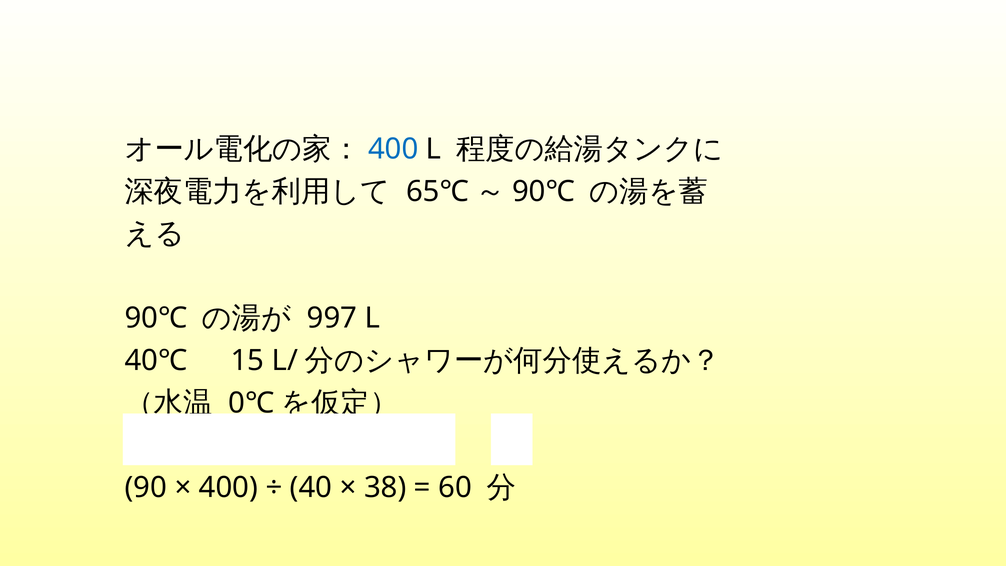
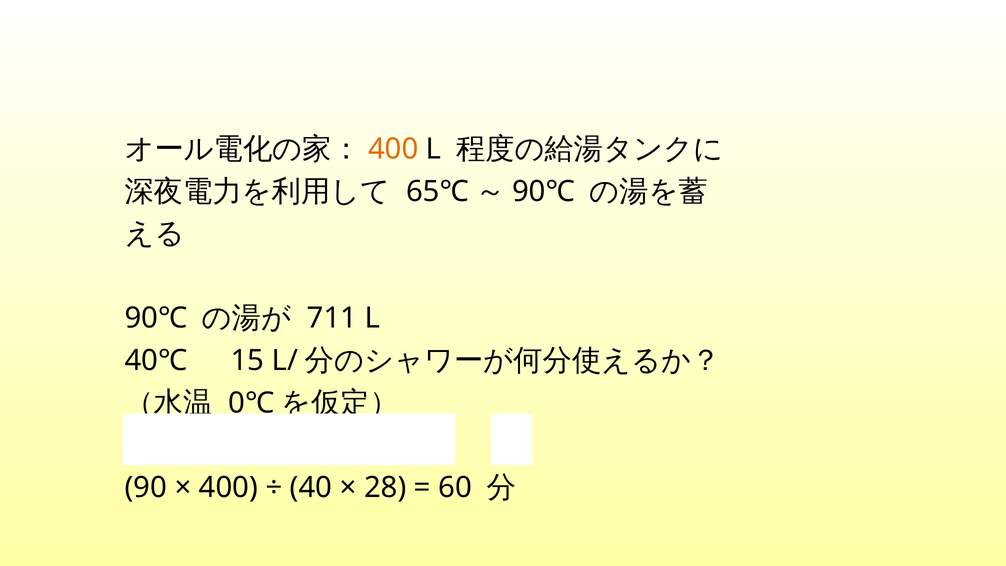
400 colour: blue -> orange (393, 149)
997: 997 -> 711 (332, 318)
38: 38 -> 28 (385, 487)
